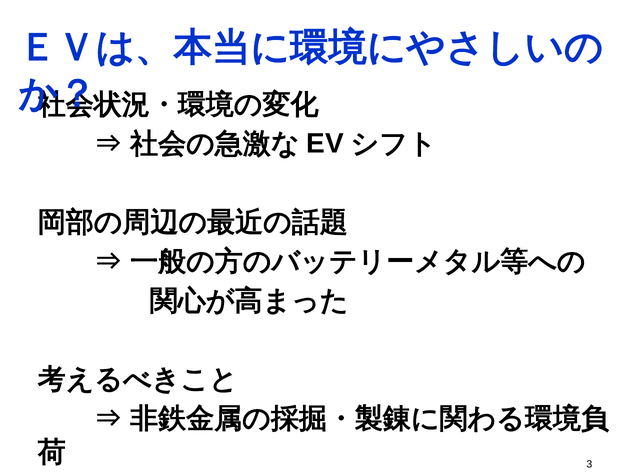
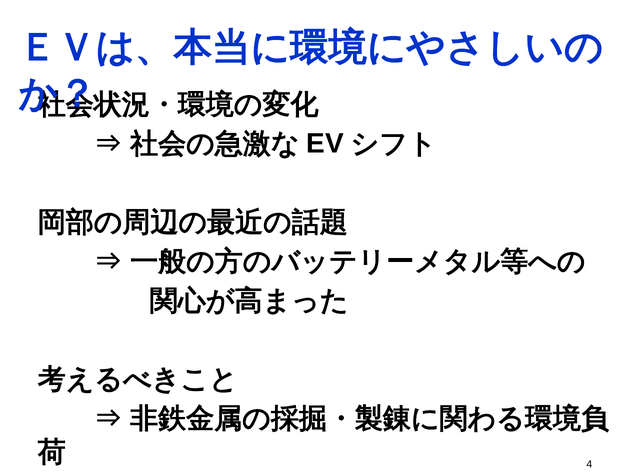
3: 3 -> 4 (589, 464)
